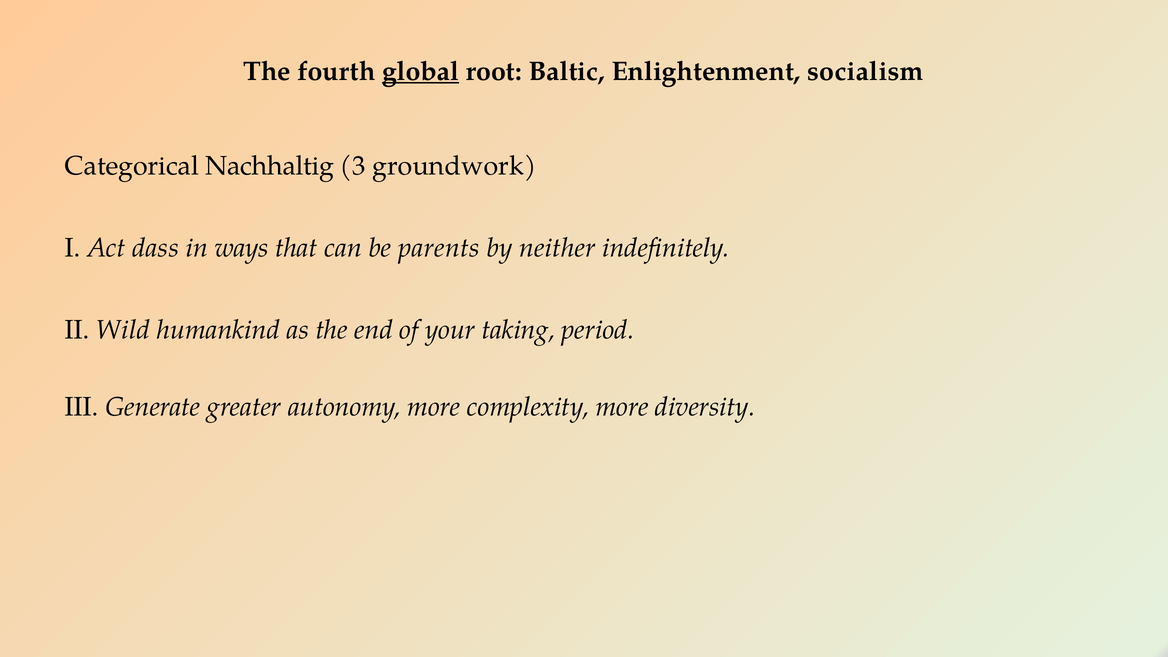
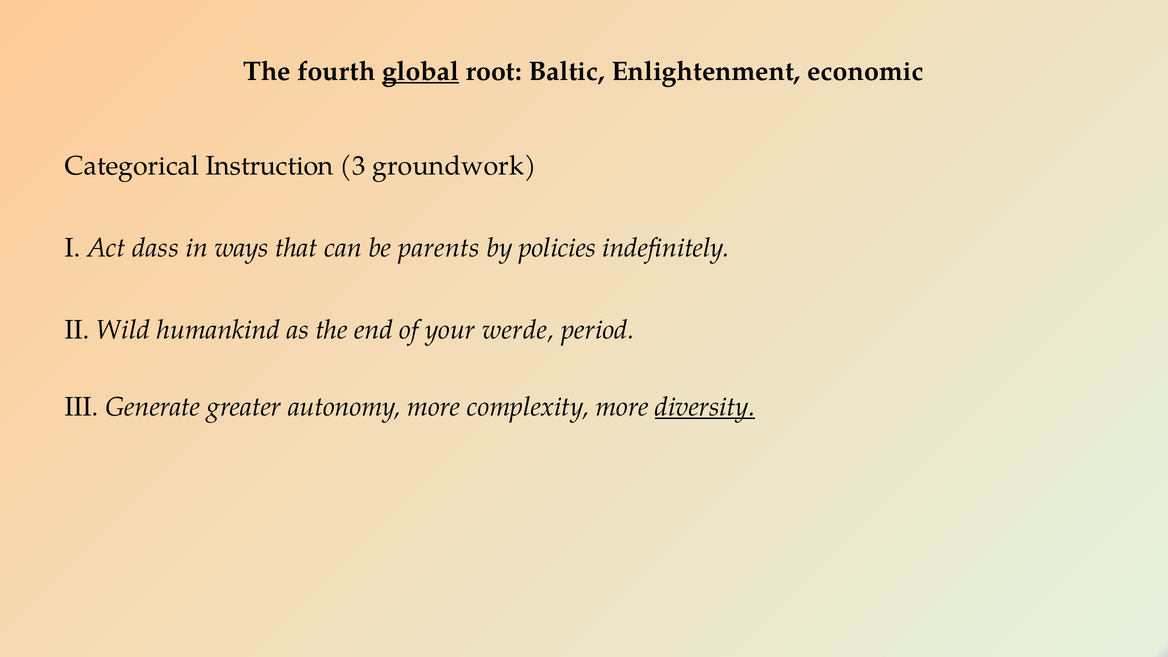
socialism: socialism -> economic (866, 71)
Nachhaltig: Nachhaltig -> Instruction (270, 166)
neither: neither -> policies (557, 248)
taking: taking -> werde (518, 330)
diversity underline: none -> present (705, 407)
